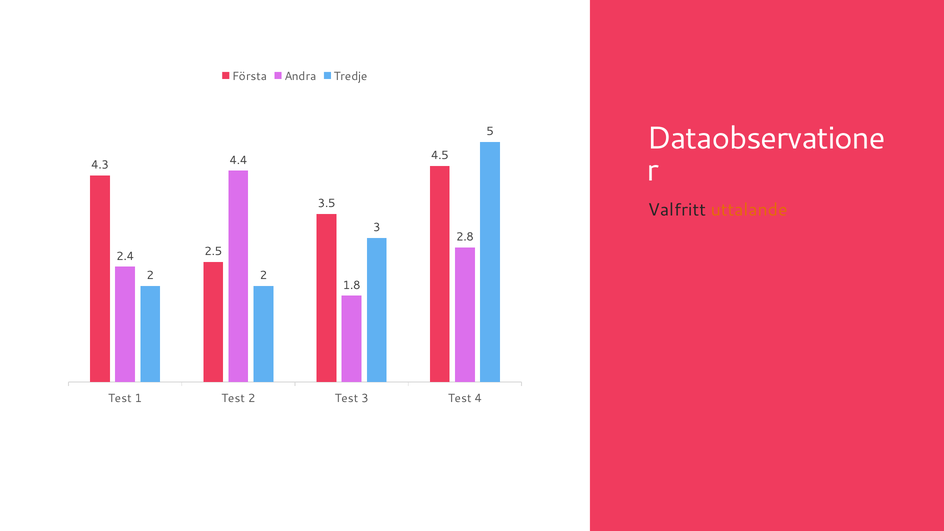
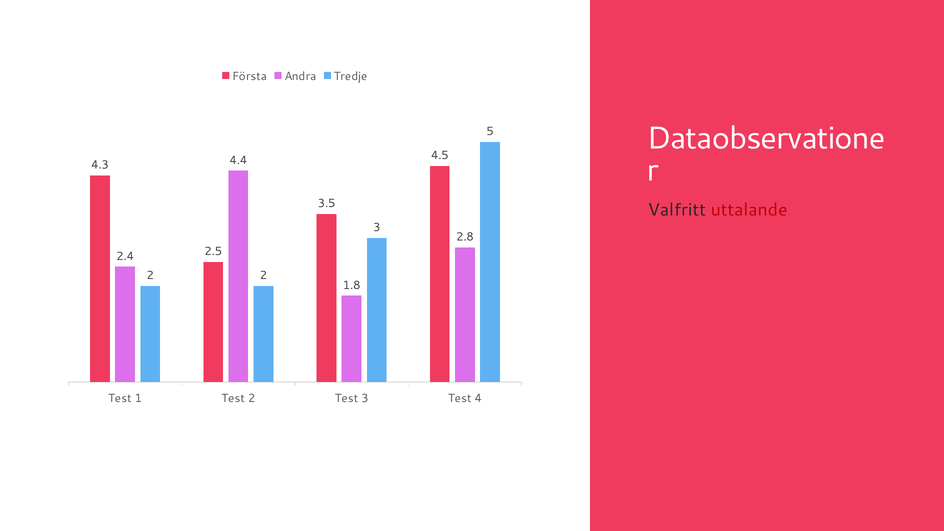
uttalande colour: orange -> red (749, 210)
